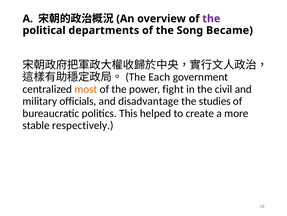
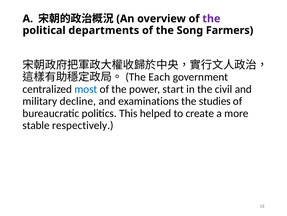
Became: Became -> Farmers (230, 30)
most colour: orange -> blue (86, 89)
fight: fight -> start (173, 89)
officials: officials -> decline (78, 101)
disadvantage: disadvantage -> examinations (149, 101)
